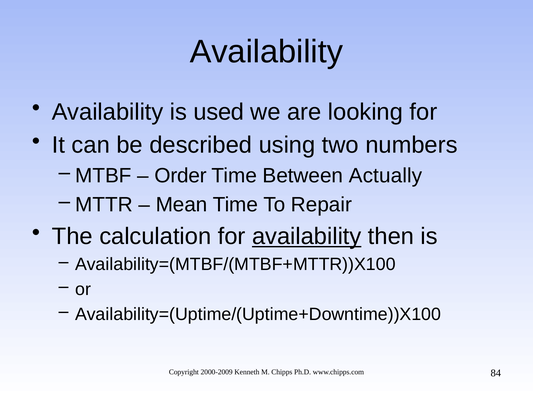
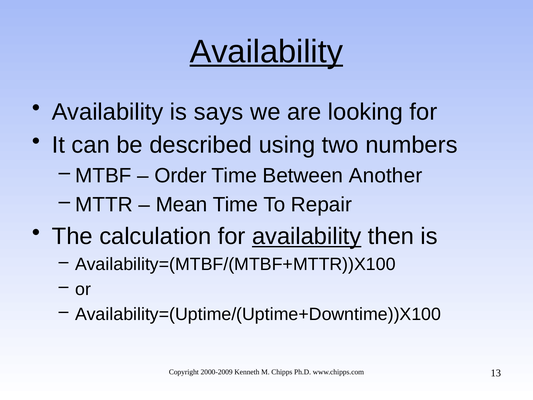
Availability underline: none -> present (266, 52)
used: used -> says (219, 112)
Actually: Actually -> Another (386, 176)
84: 84 -> 13 (496, 373)
